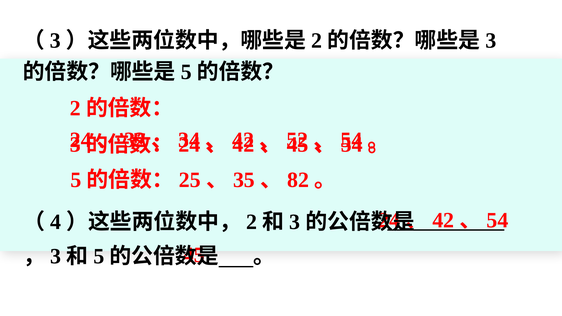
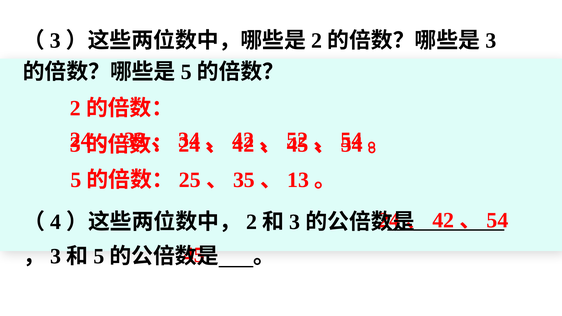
82: 82 -> 13 (298, 180)
